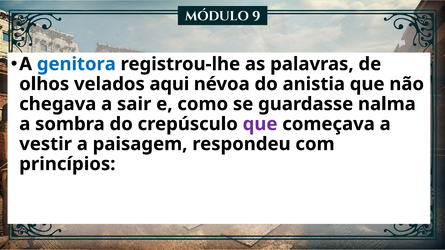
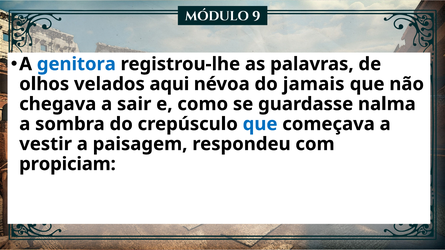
anistia: anistia -> jamais (314, 84)
que colour: purple -> blue (260, 124)
princípios: princípios -> propiciam (67, 164)
